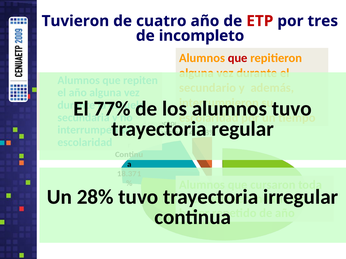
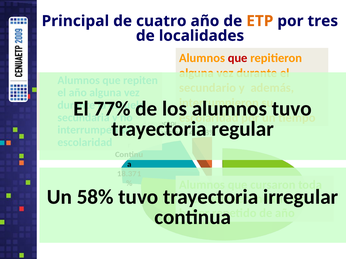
Tuvieron: Tuvieron -> Principal (75, 21)
ETP colour: red -> orange (260, 21)
incompleto: incompleto -> localidades (201, 36)
28%: 28% -> 58% (95, 197)
